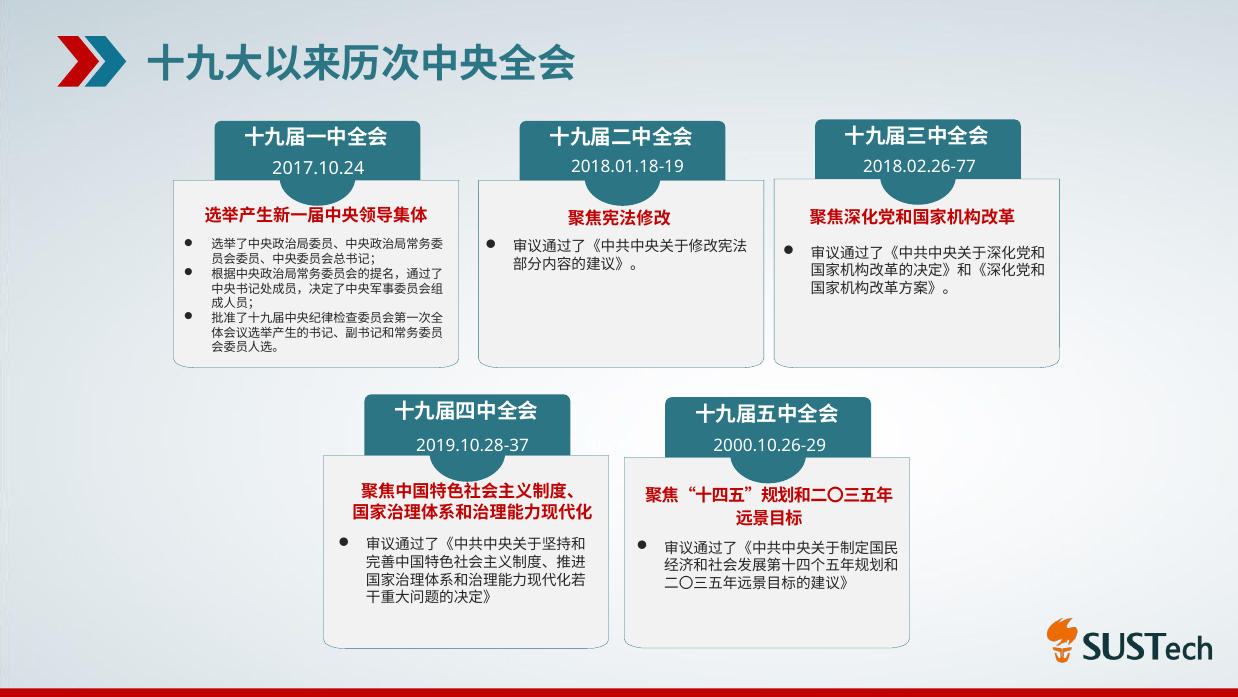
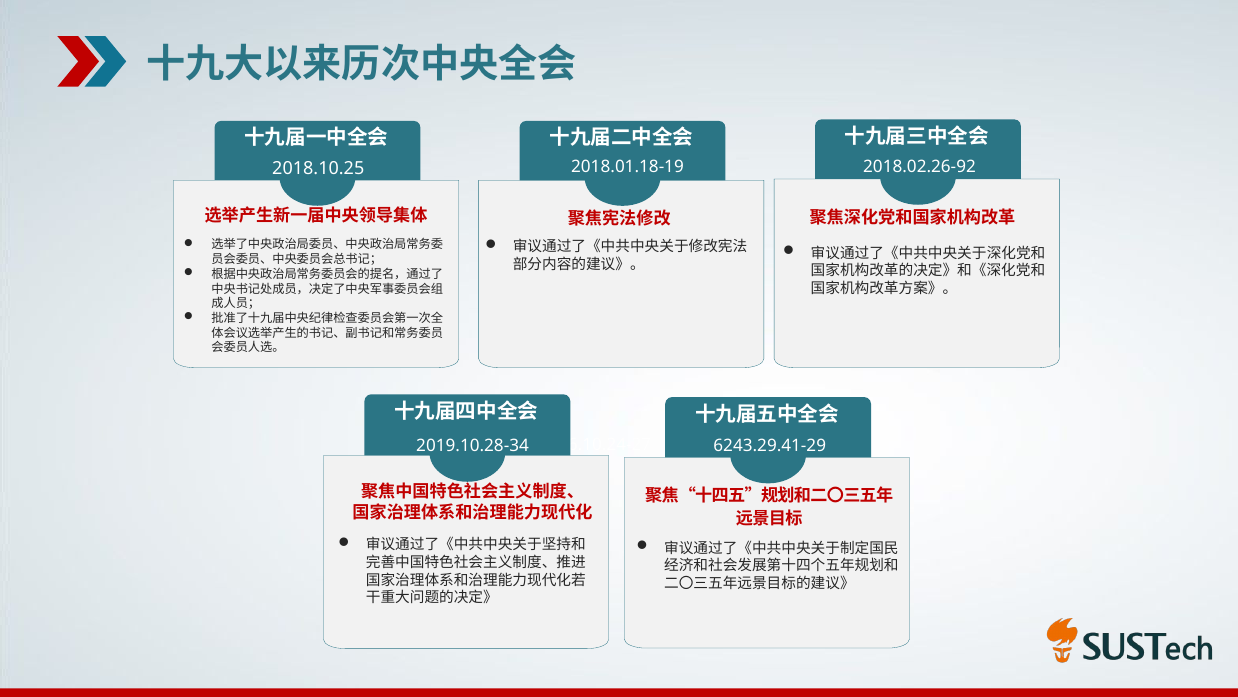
2017.10.24: 2017.10.24 -> 2018.10.25 (318, 169)
2018.02.26-77: 2018.02.26-77 -> 2018.02.26-92 (920, 167)
2019.10.28-37: 2019.10.28-37 -> 2019.10.28-34 (473, 445)
2000.10.26-29: 2000.10.26-29 -> 6243.29.41-29 (770, 445)
